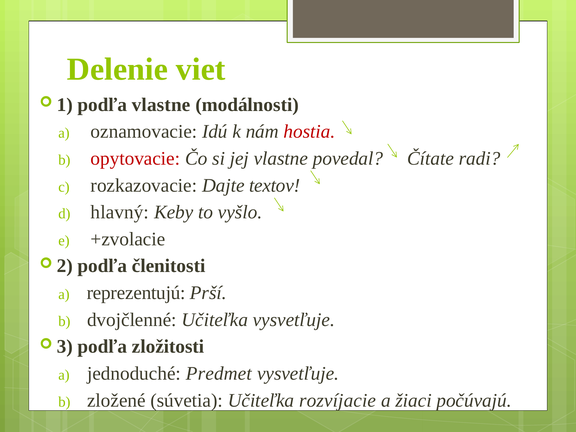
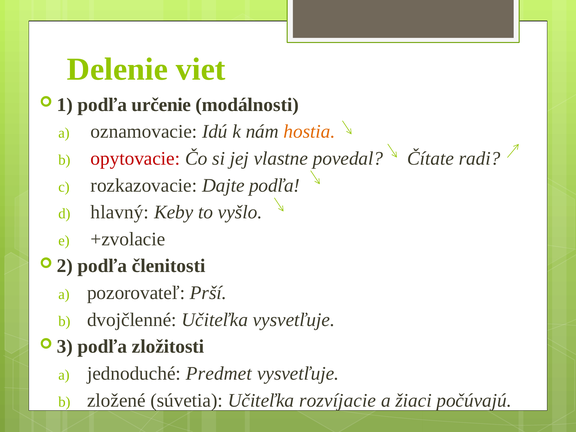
podľa vlastne: vlastne -> určenie (161, 105)
hostia colour: red -> orange (309, 132)
Dajte textov: textov -> podľa (275, 185)
reprezentujú: reprezentujú -> pozorovateľ (136, 293)
